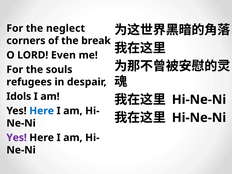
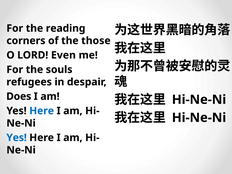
neglect: neglect -> reading (66, 28)
break: break -> those (96, 41)
Idols: Idols -> Does (19, 96)
Yes colour: purple -> blue (17, 138)
